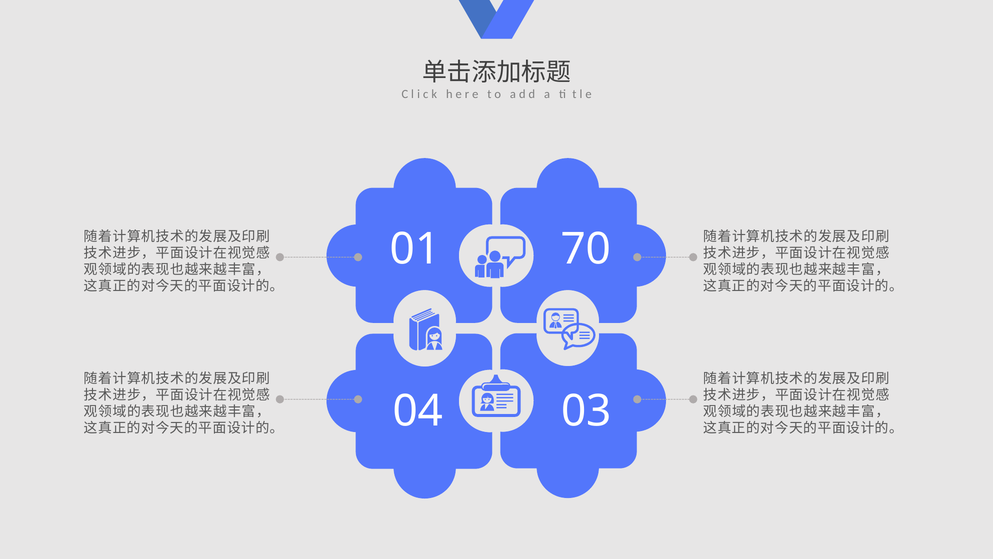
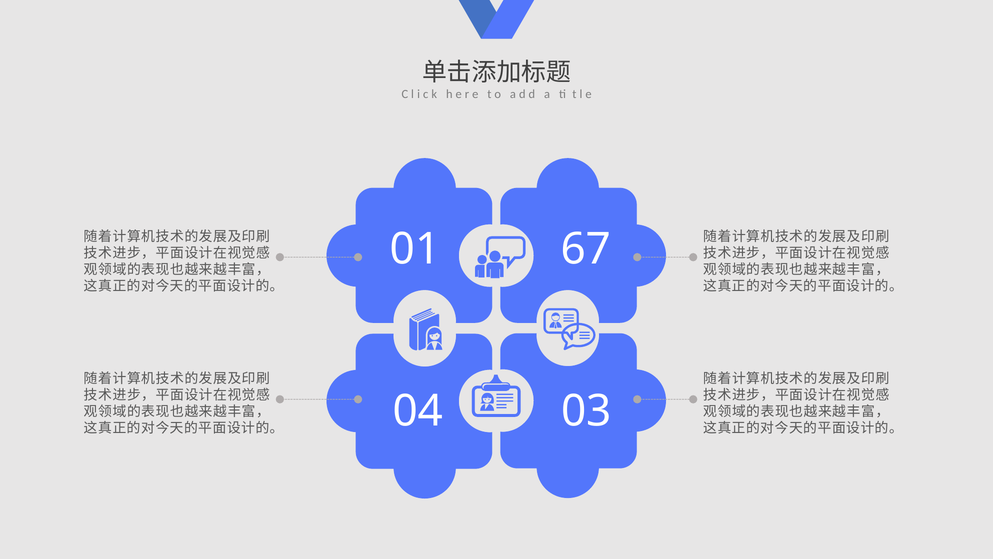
70: 70 -> 67 (586, 249)
